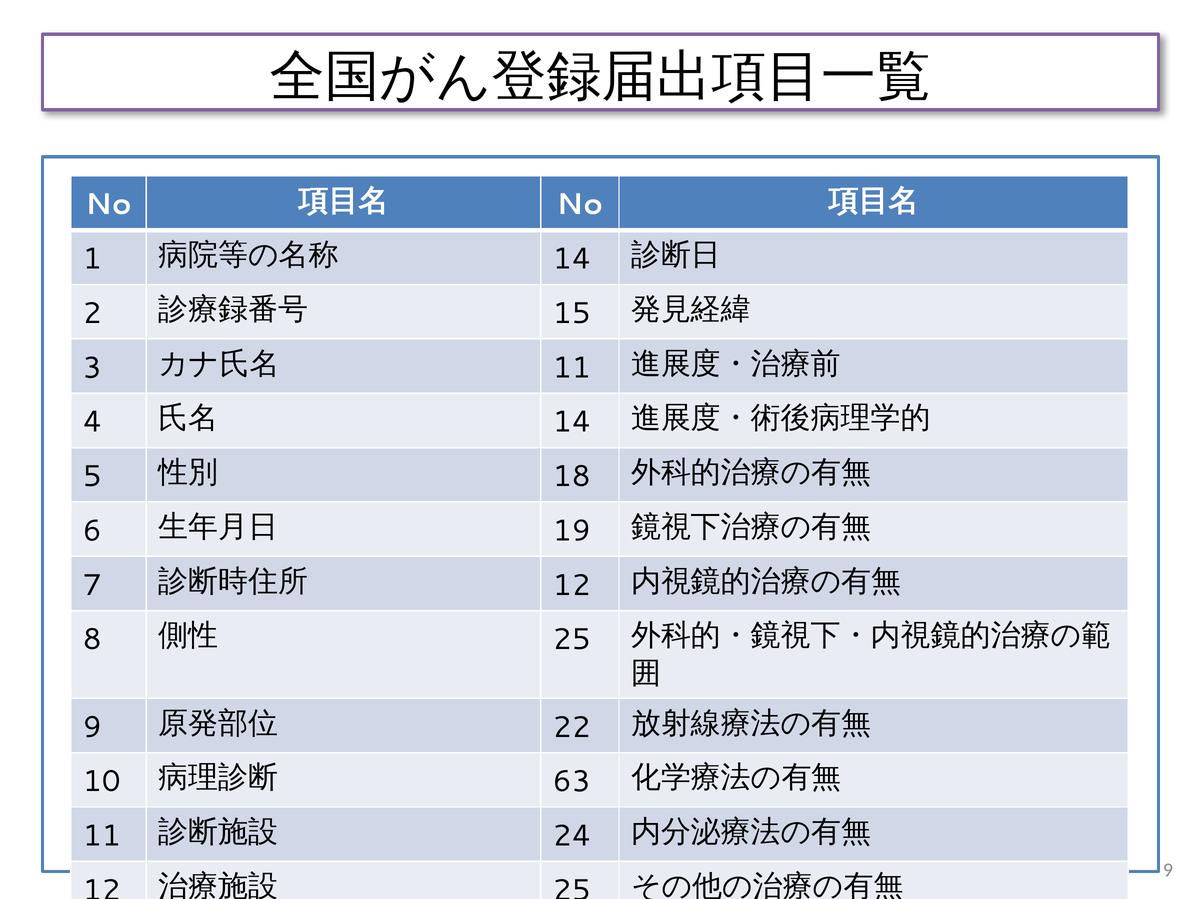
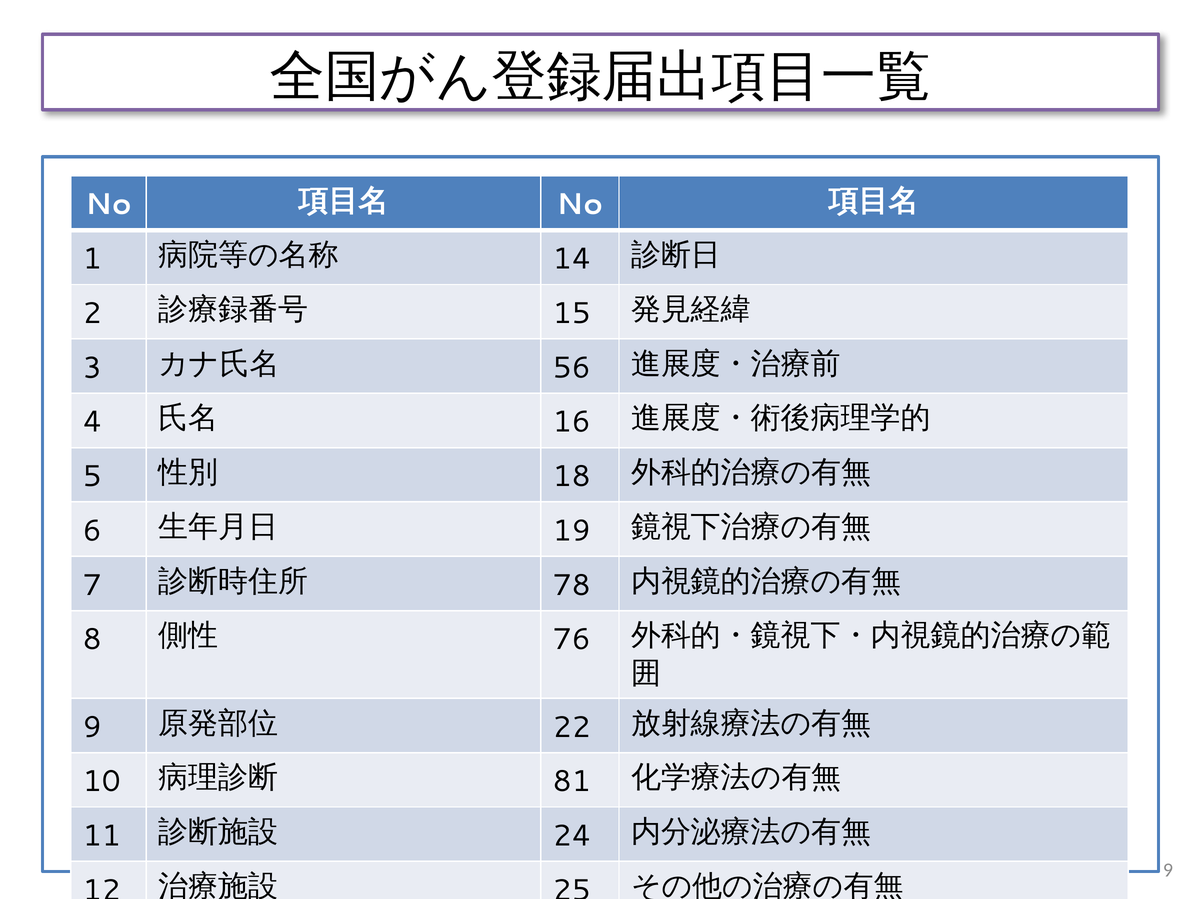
11: 11 -> 56 (572, 368)
14: 14 -> 16 (572, 422)
12: 12 -> 78 (572, 585)
25: 25 -> 76 (572, 640)
63: 63 -> 81 (572, 782)
